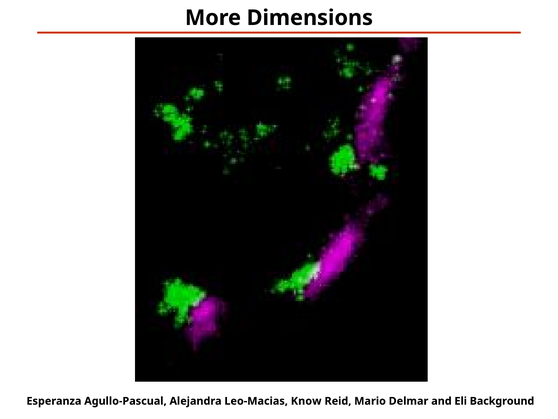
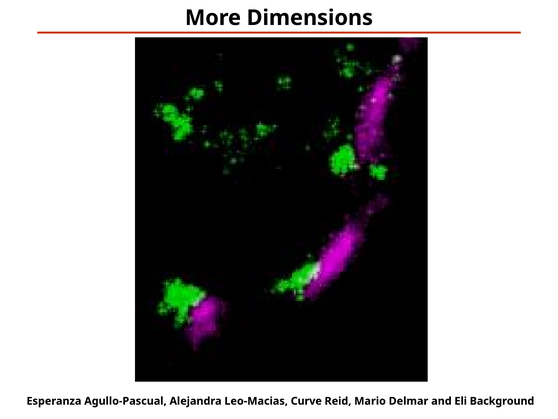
Know: Know -> Curve (306, 401)
